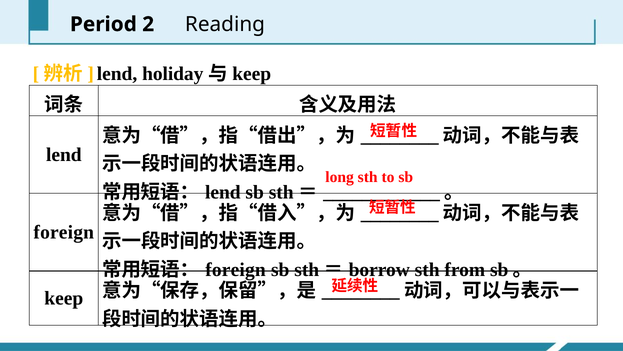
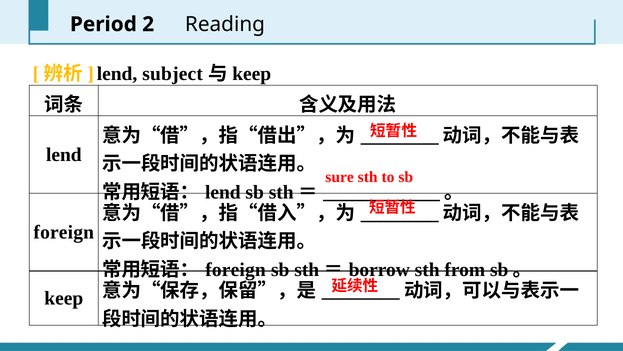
holiday: holiday -> subject (173, 74)
long: long -> sure (340, 177)
